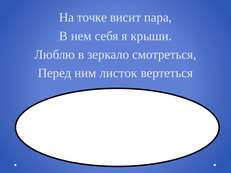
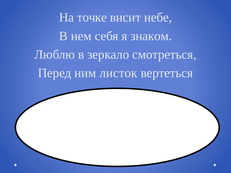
пара: пара -> небе (158, 17)
крыши: крыши -> знаком (151, 36)
